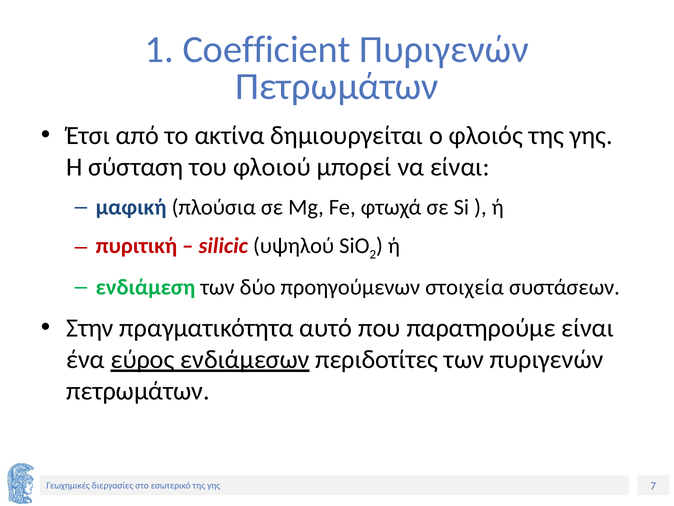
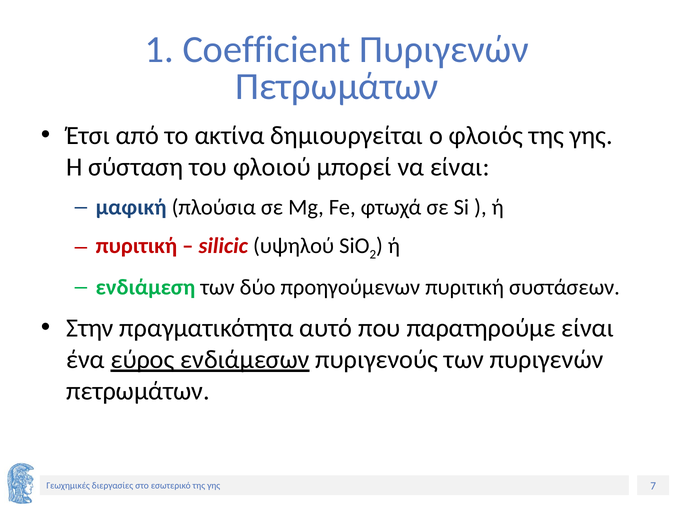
προηγούμενων στοιχεία: στοιχεία -> πυριτική (465, 287)
περιδοτίτες: περιδοτίτες -> πυριγενούς (377, 359)
